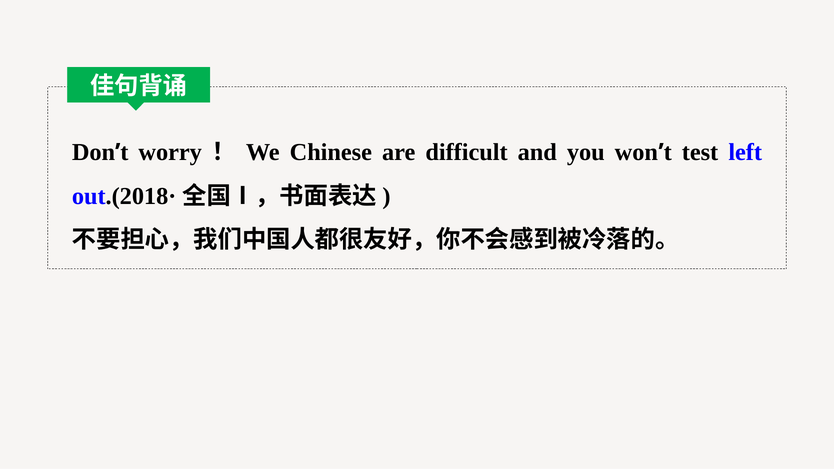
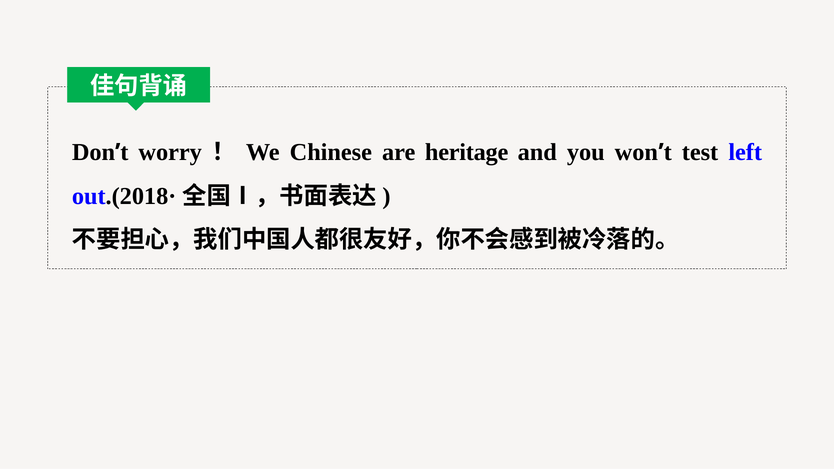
difficult: difficult -> heritage (467, 152)
